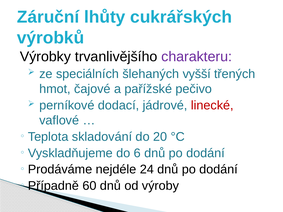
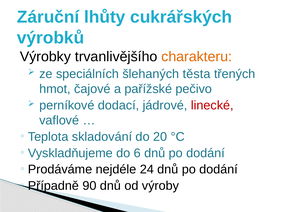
charakteru colour: purple -> orange (197, 57)
vyšší: vyšší -> těsta (197, 74)
60: 60 -> 90 (89, 186)
